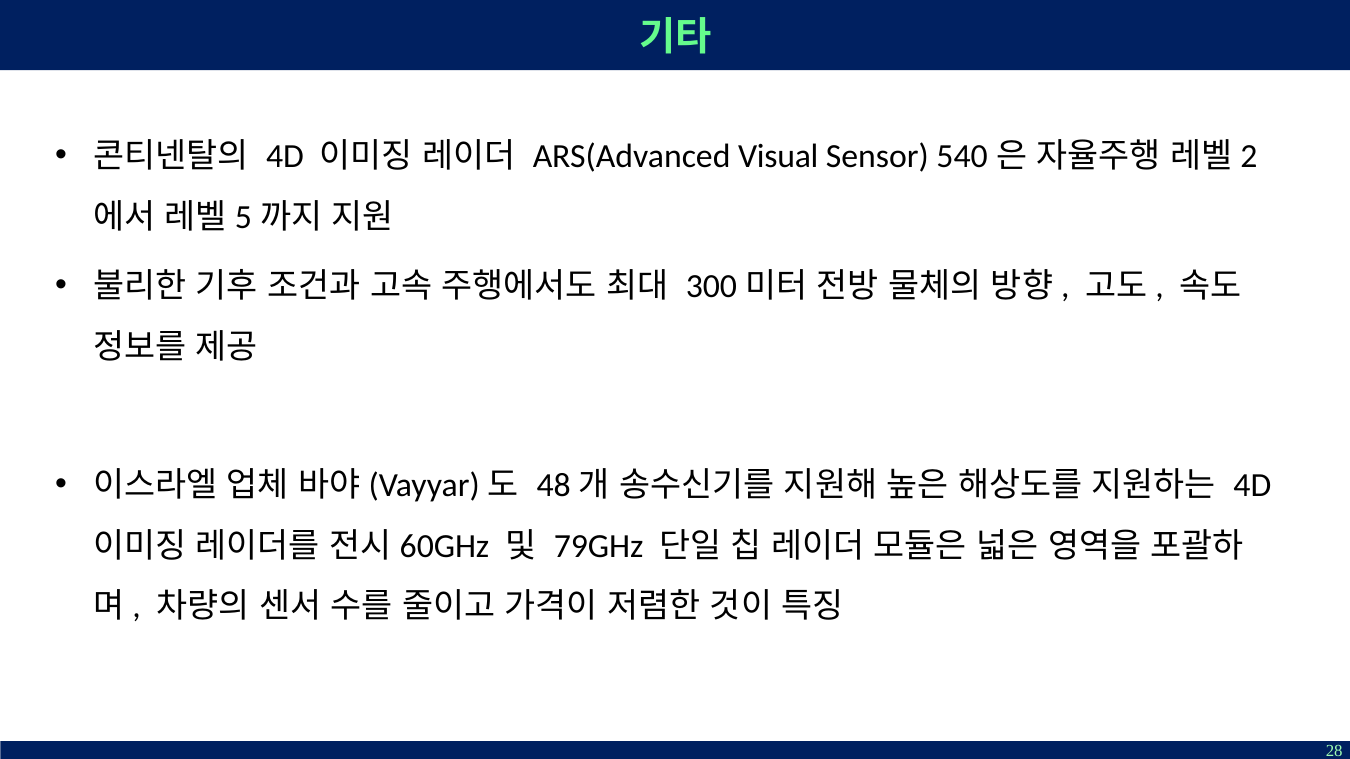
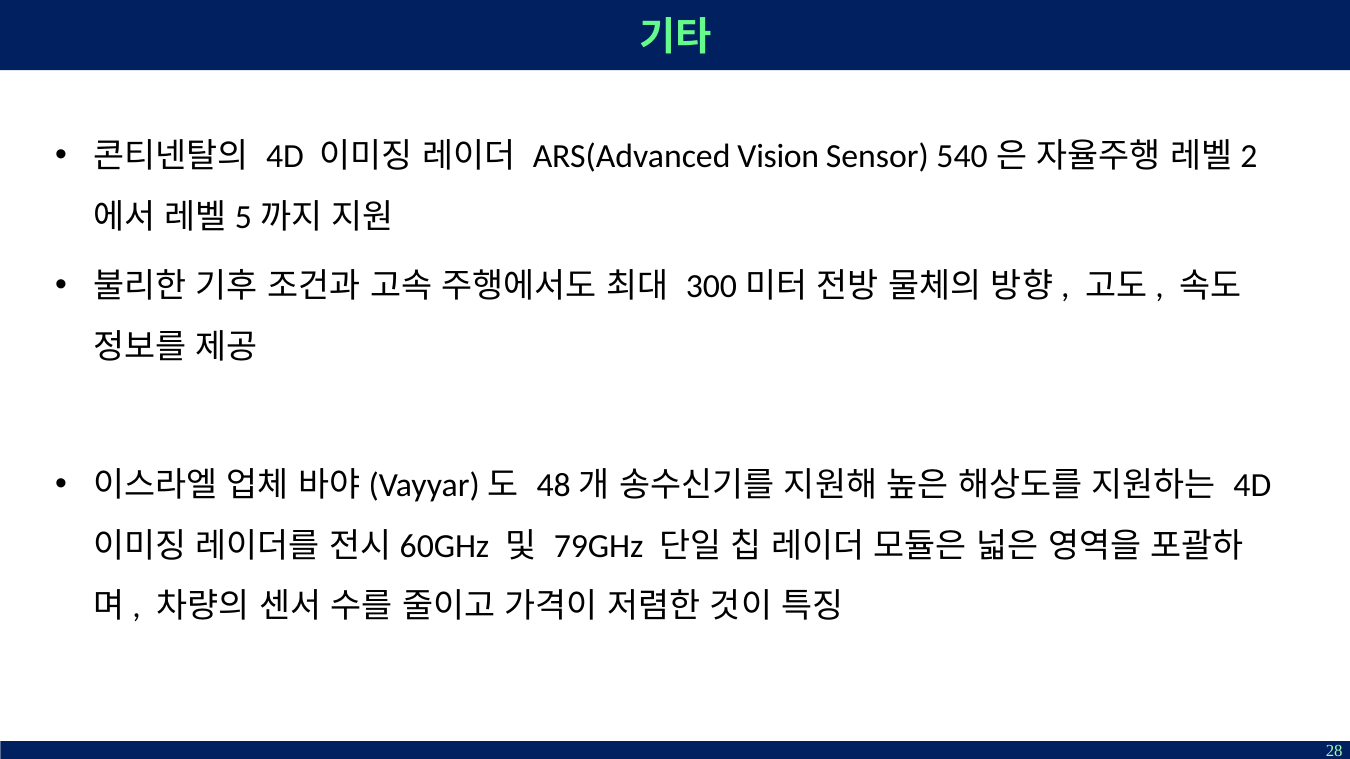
Visual: Visual -> Vision (778, 157)
